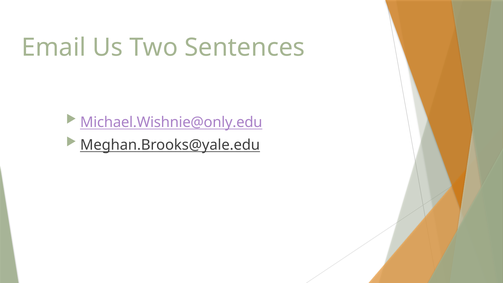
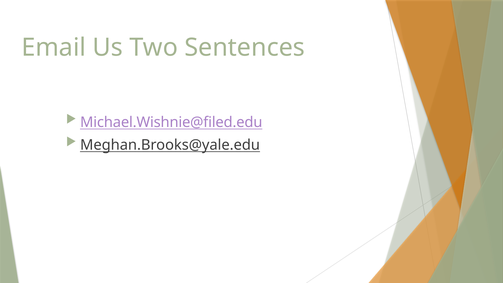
Michael.Wishnie@only.edu: Michael.Wishnie@only.edu -> Michael.Wishnie@filed.edu (171, 122)
